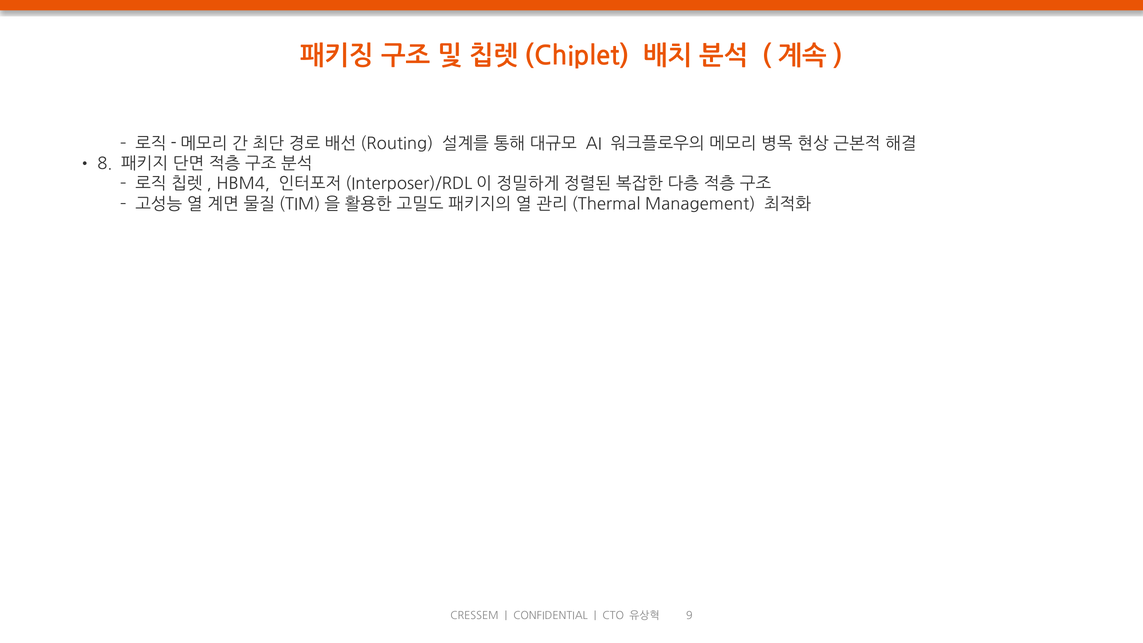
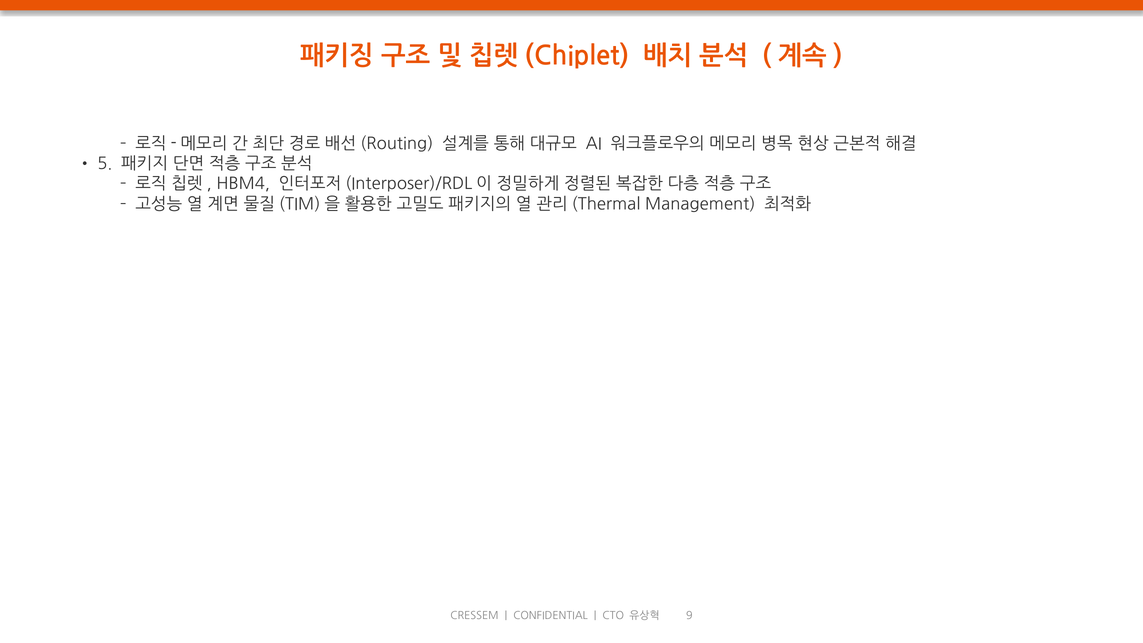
8: 8 -> 5 (105, 164)
